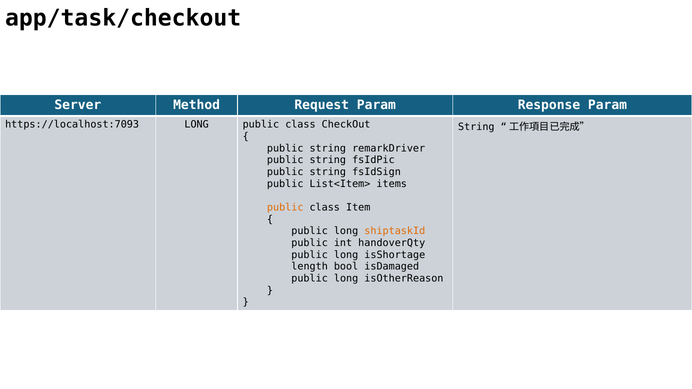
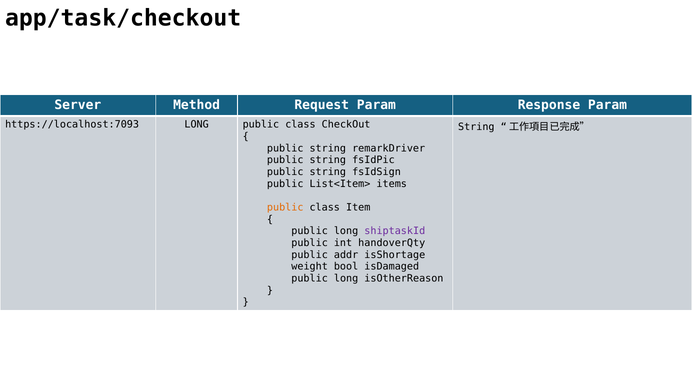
shiptaskId colour: orange -> purple (395, 231)
long: long -> addr (346, 255)
length: length -> weight (310, 267)
